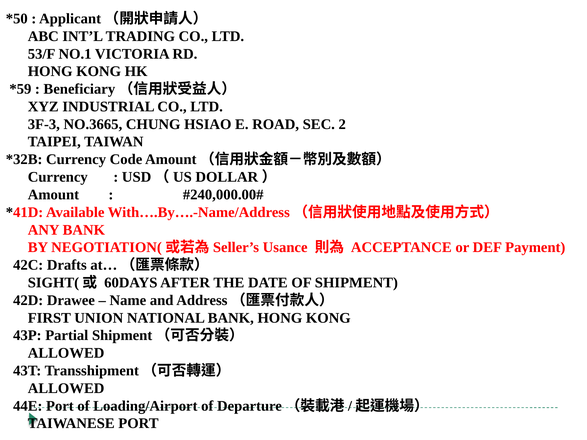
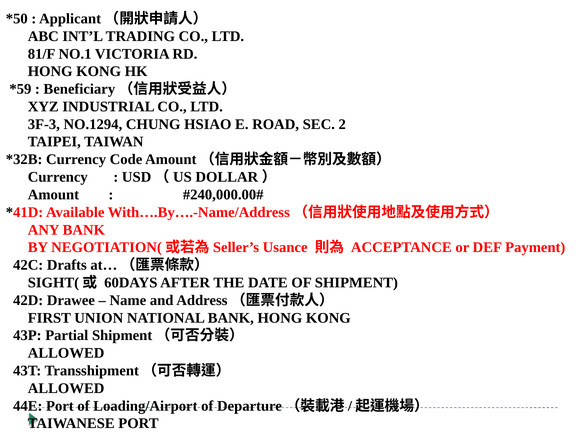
53/F: 53/F -> 81/F (42, 54)
NO.3665: NO.3665 -> NO.1294 (93, 124)
